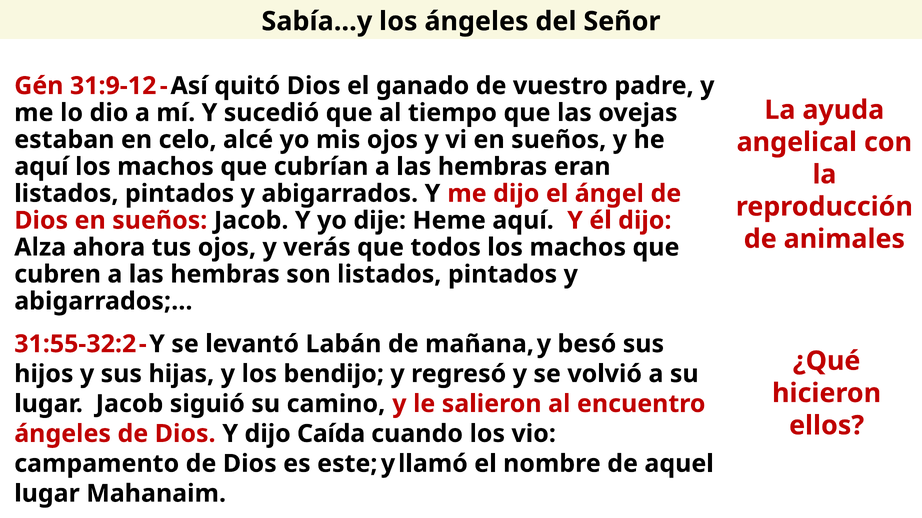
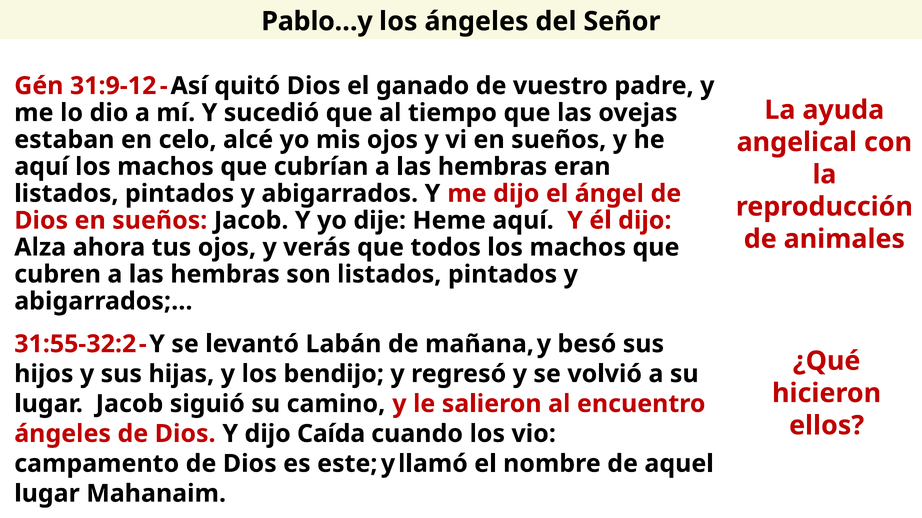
Sabía…y: Sabía…y -> Pablo…y (317, 21)
